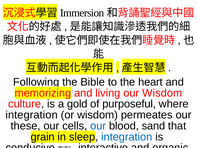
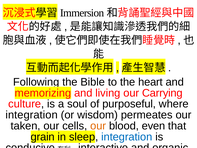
our Wisdom: Wisdom -> Carrying (162, 93)
gold: gold -> soul (77, 104)
these: these -> taken (26, 126)
our colour: blue -> orange (98, 126)
sand: sand -> even (153, 126)
